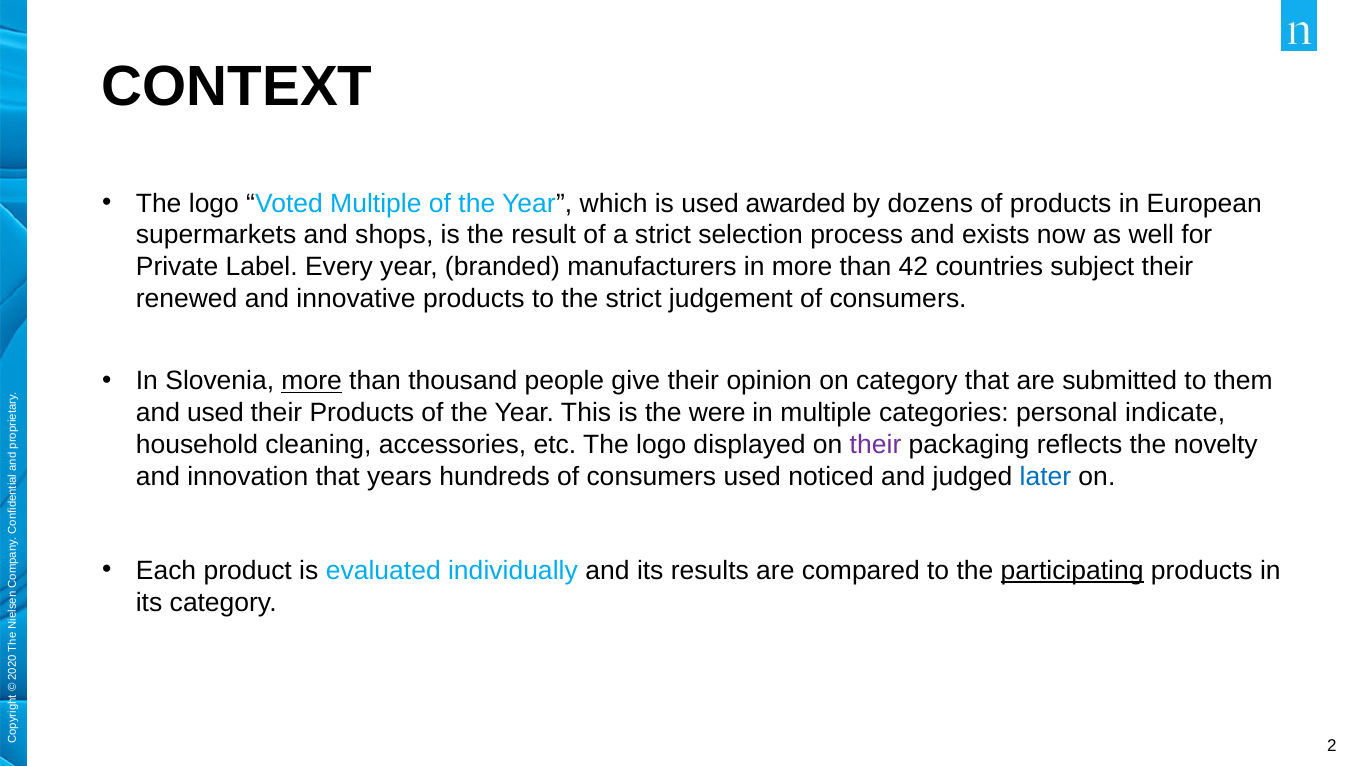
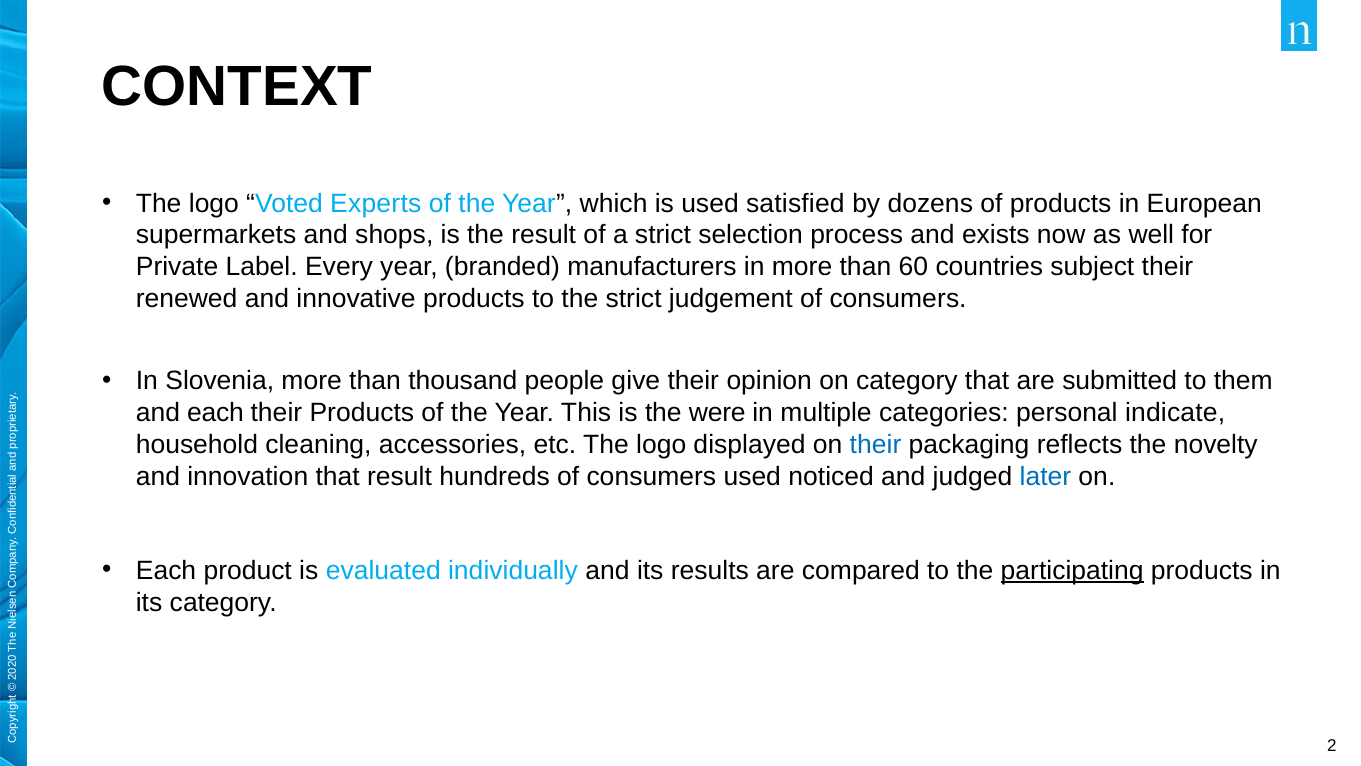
Voted Multiple: Multiple -> Experts (376, 203)
awarded: awarded -> satisfied (795, 203)
42: 42 -> 60 (913, 267)
more underline: present -> none (312, 381)
and used: used -> each (215, 413)
their colour: purple -> blue (876, 445)
that years: years -> result (399, 476)
